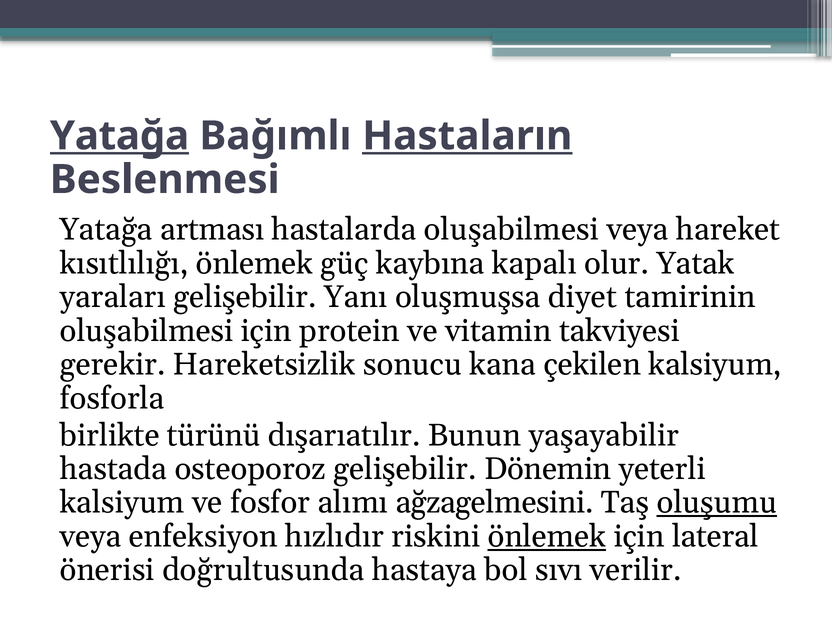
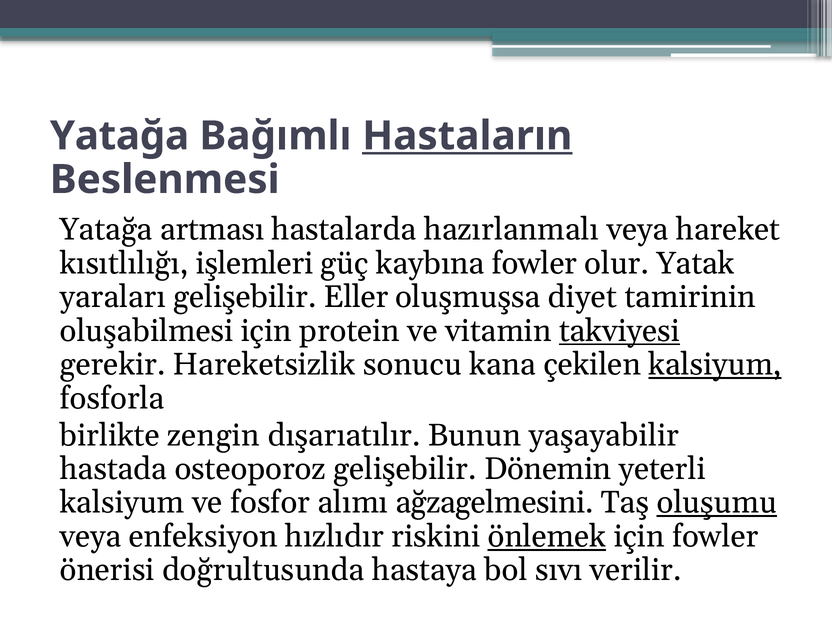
Yatağa underline: present -> none (120, 136)
hastalarda oluşabilmesi: oluşabilmesi -> hazırlanmalı (511, 230)
kısıtlılığı önlemek: önlemek -> işlemleri (255, 263)
kaybına kapalı: kapalı -> fowler (534, 263)
Yanı: Yanı -> Eller (356, 297)
takviyesi underline: none -> present (619, 331)
kalsiyum underline: none -> present (715, 365)
türünü: türünü -> zengin (213, 435)
için lateral: lateral -> fowler (715, 536)
